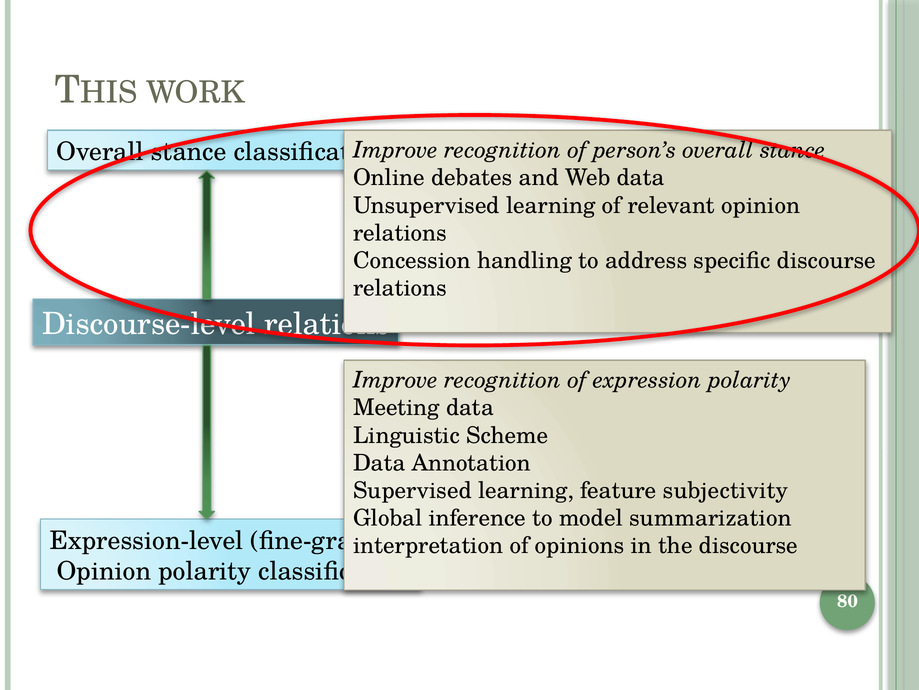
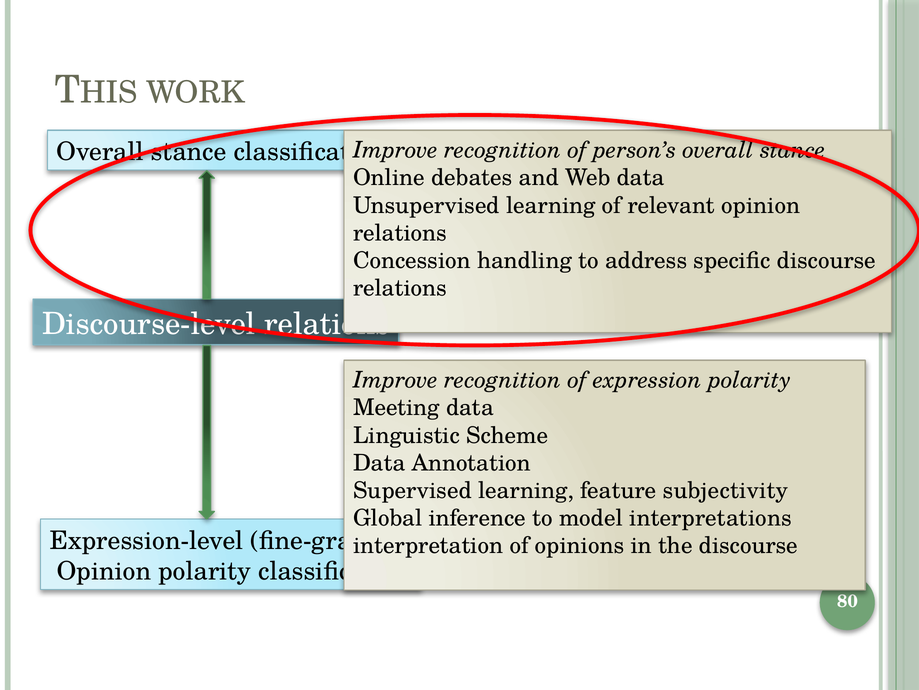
summarization: summarization -> interpretations (711, 518)
